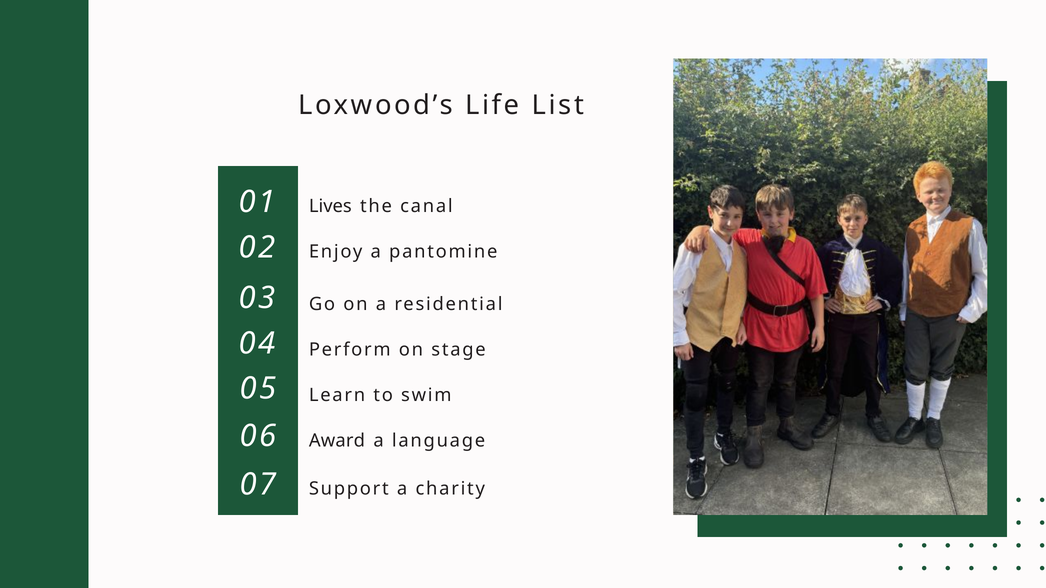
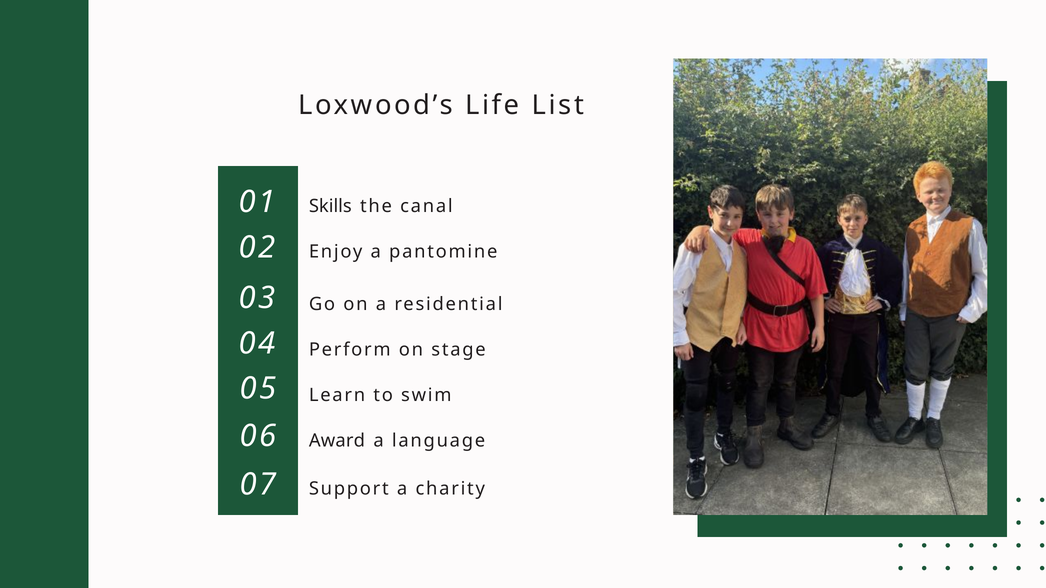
Lives: Lives -> Skills (330, 206)
